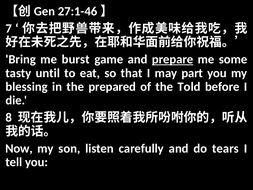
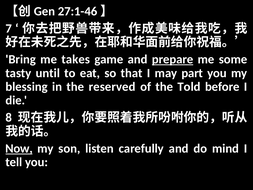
burst: burst -> takes (76, 59)
prepared: prepared -> reserved (112, 87)
Now underline: none -> present (19, 148)
tears: tears -> mind (226, 148)
